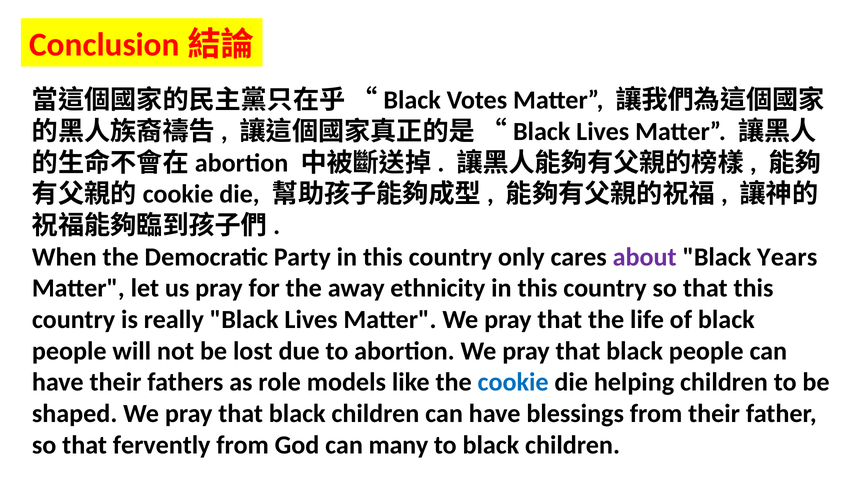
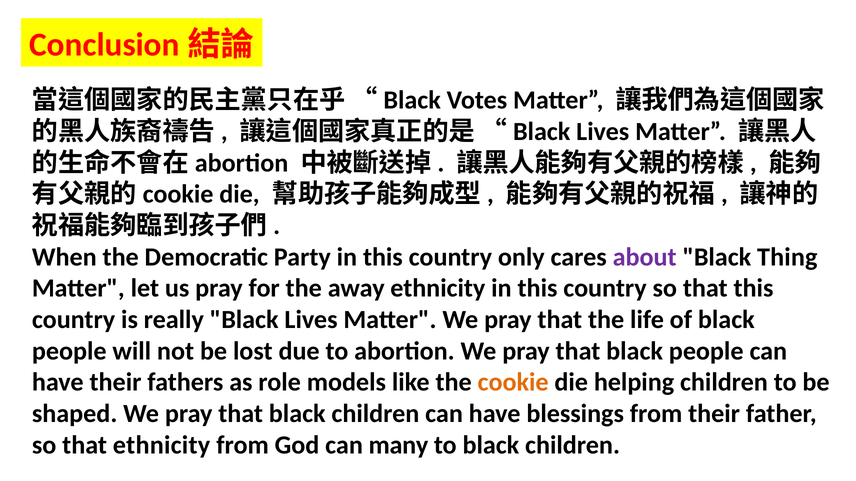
Years: Years -> Thing (787, 257)
cookie colour: blue -> orange (513, 383)
that fervently: fervently -> ethnicity (161, 446)
